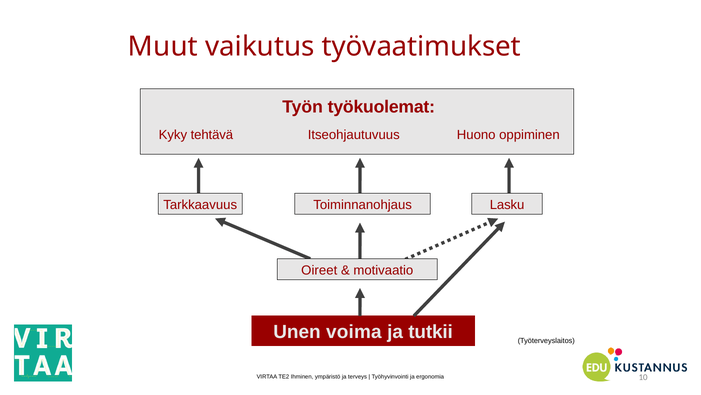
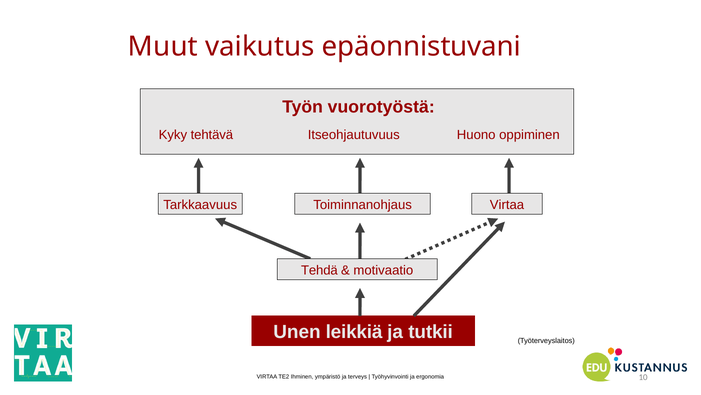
työvaatimukset: työvaatimukset -> epäonnistuvani (421, 47)
työkuolemat: työkuolemat -> vuorotyöstä (381, 107)
Toiminnanohjaus Lasku: Lasku -> Virtaa (507, 204)
Oireet: Oireet -> Tehdä (319, 270)
voima: voima -> leikkiä (354, 331)
